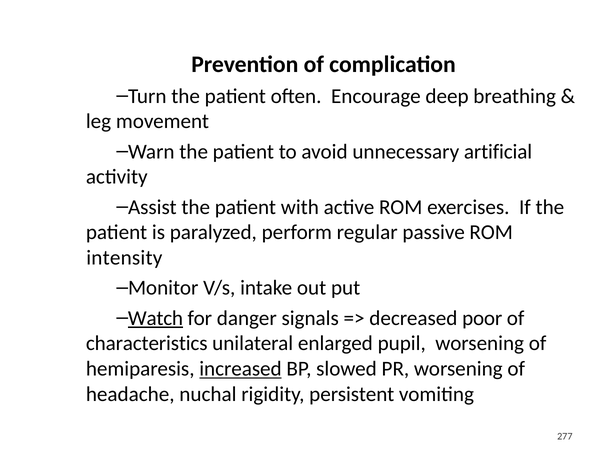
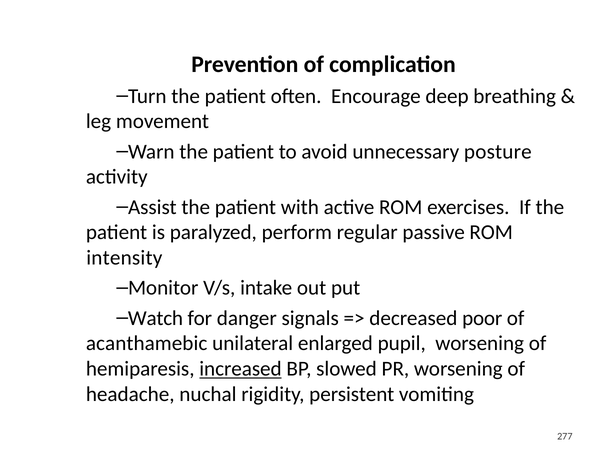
artificial: artificial -> posture (498, 152)
Watch underline: present -> none (156, 318)
characteristics: characteristics -> acanthamebic (147, 343)
